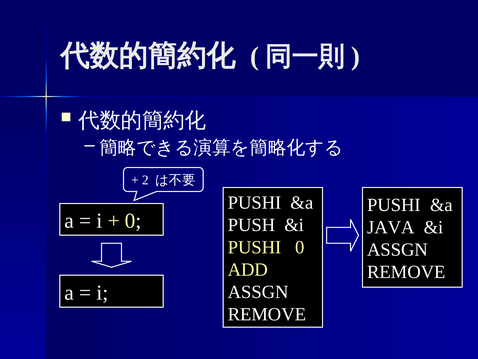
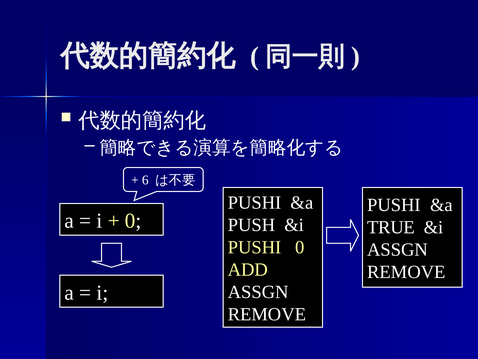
2: 2 -> 6 (145, 180)
JAVA: JAVA -> TRUE (391, 227)
